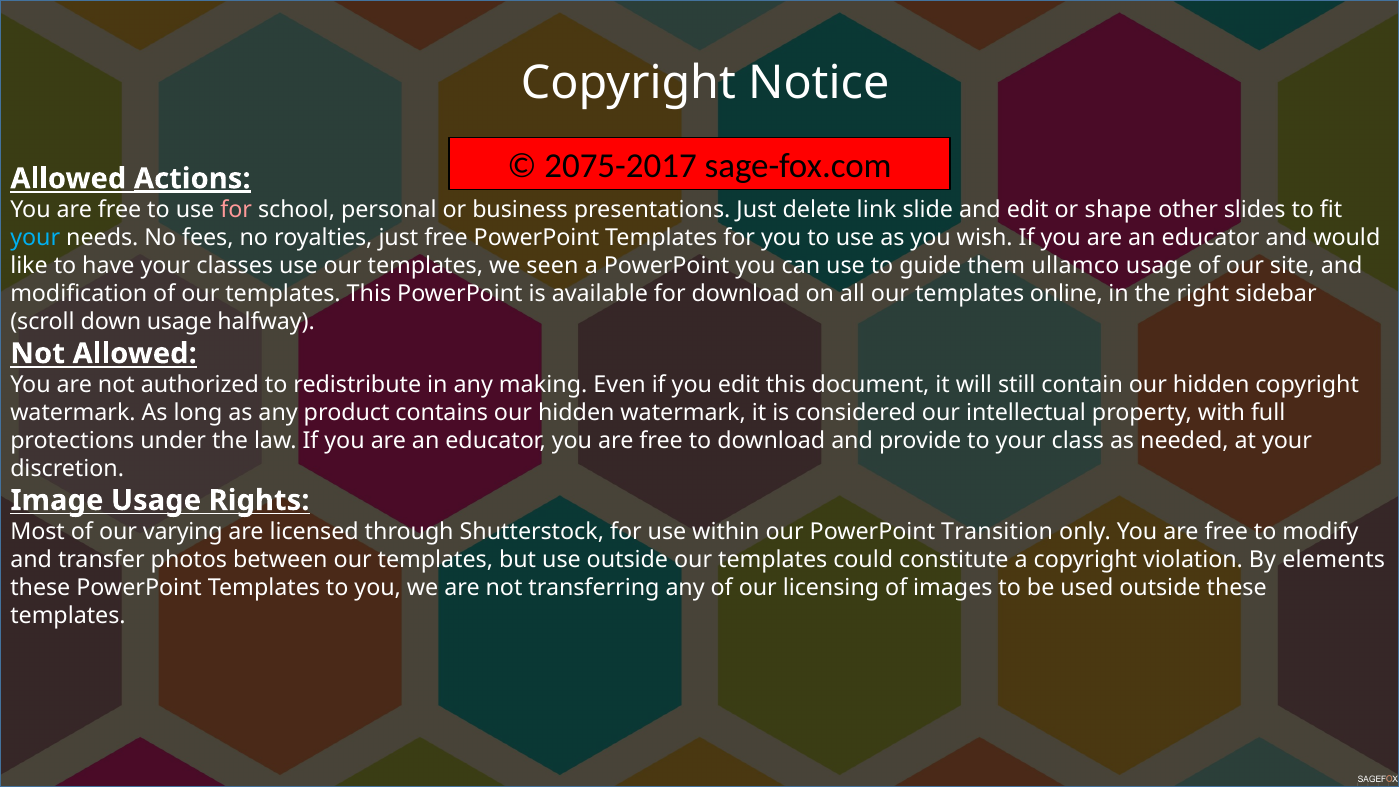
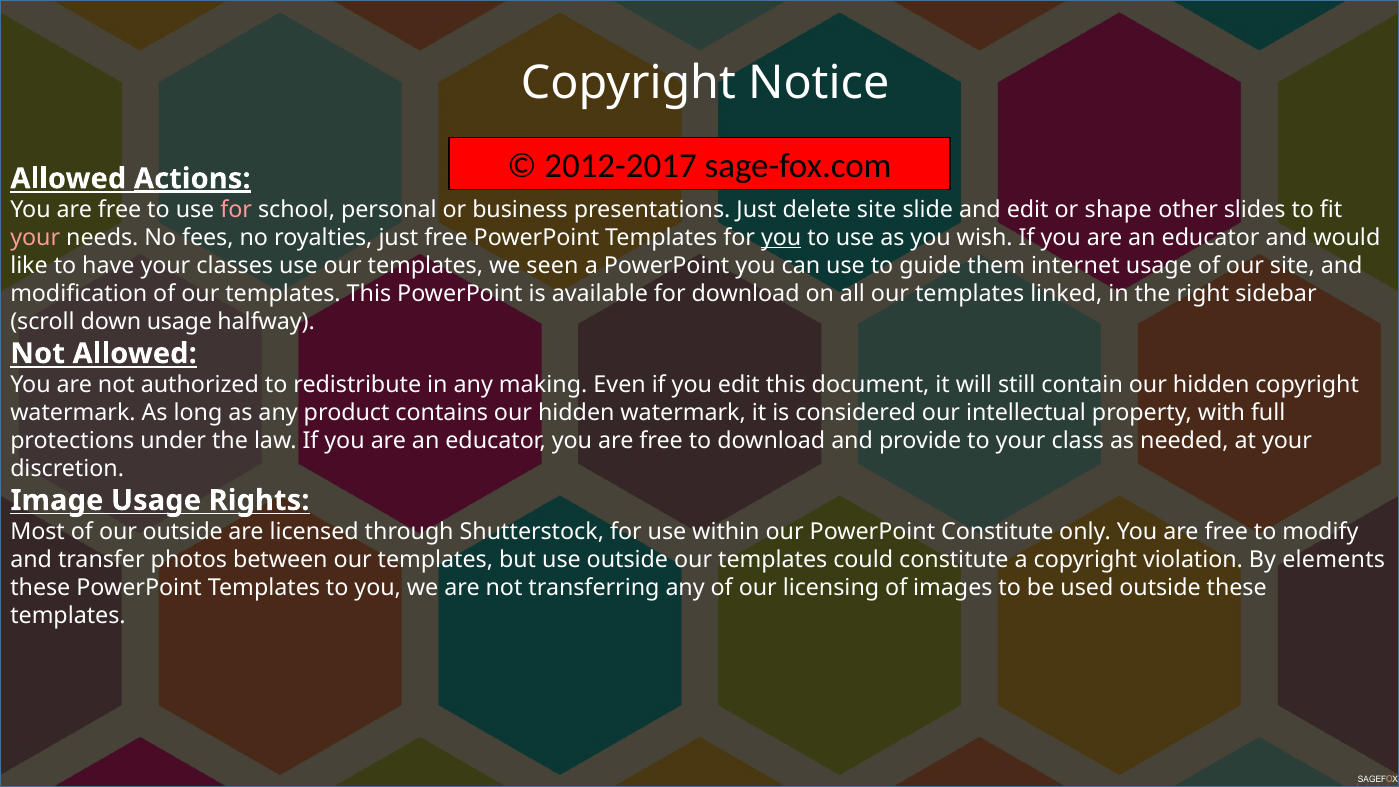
2075-2017: 2075-2017 -> 2012-2017 (621, 166)
delete link: link -> site (876, 210)
your colour: light blue -> pink (35, 238)
you underline: none -> present (781, 238)
ullamco: ullamco -> internet (1075, 266)
online: online -> linked (1066, 294)
our varying: varying -> outside (183, 531)
PowerPoint Transition: Transition -> Constitute (997, 531)
